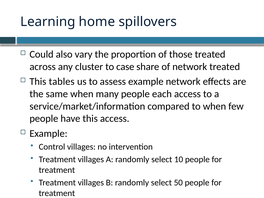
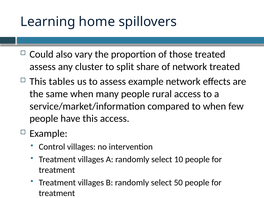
across: across -> assess (43, 67)
case: case -> split (125, 67)
each: each -> rural (162, 94)
